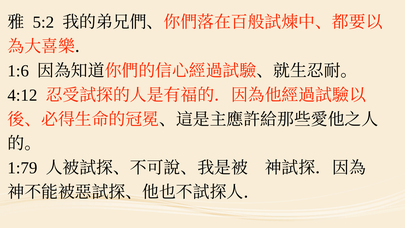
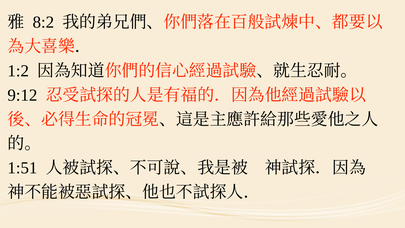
5:2: 5:2 -> 8:2 (43, 22)
1:6: 1:6 -> 1:2 (18, 71)
4:12: 4:12 -> 9:12 (22, 95)
1:79: 1:79 -> 1:51 (22, 168)
